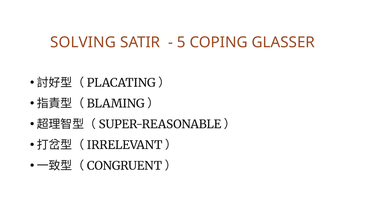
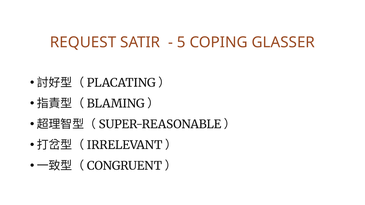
SOLVING: SOLVING -> REQUEST (83, 42)
